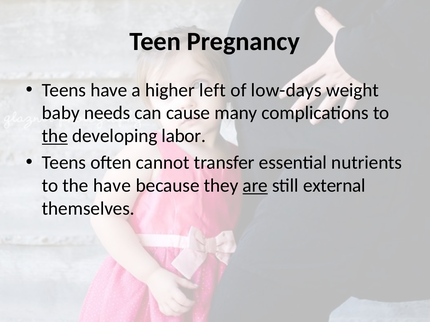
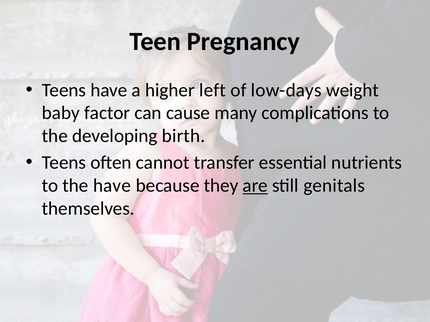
needs: needs -> factor (107, 113)
the underline: present -> none (55, 136)
labor: labor -> birth (184, 136)
external: external -> genitals (334, 186)
